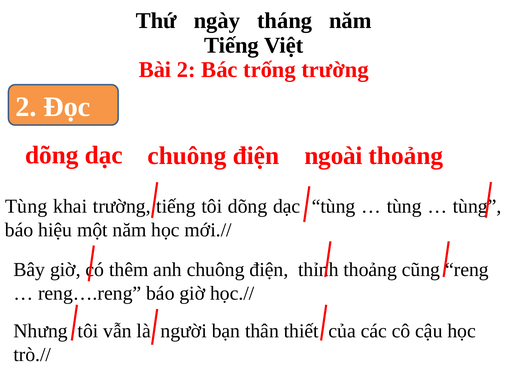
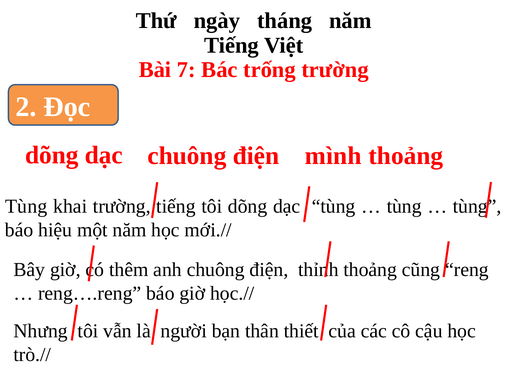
Bài 2: 2 -> 7 (186, 70)
ngoài: ngoài -> mình (333, 155)
